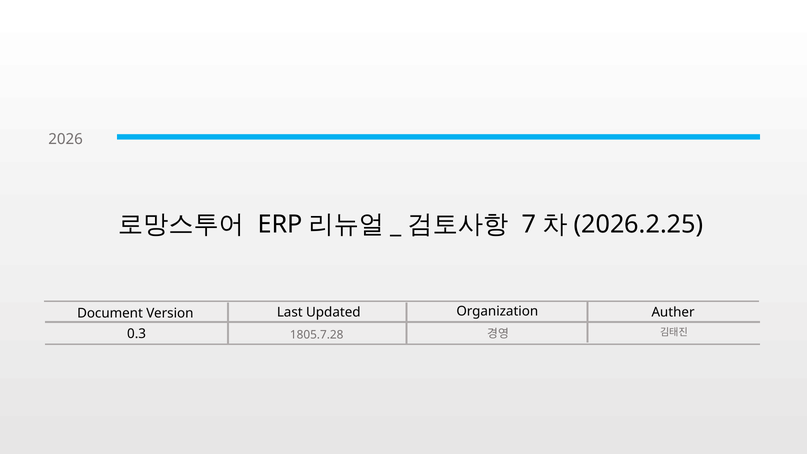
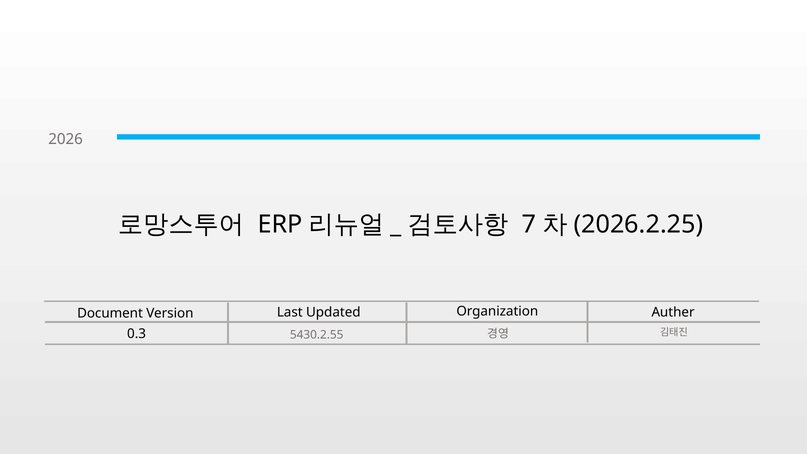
1805.7.28: 1805.7.28 -> 5430.2.55 (317, 335)
